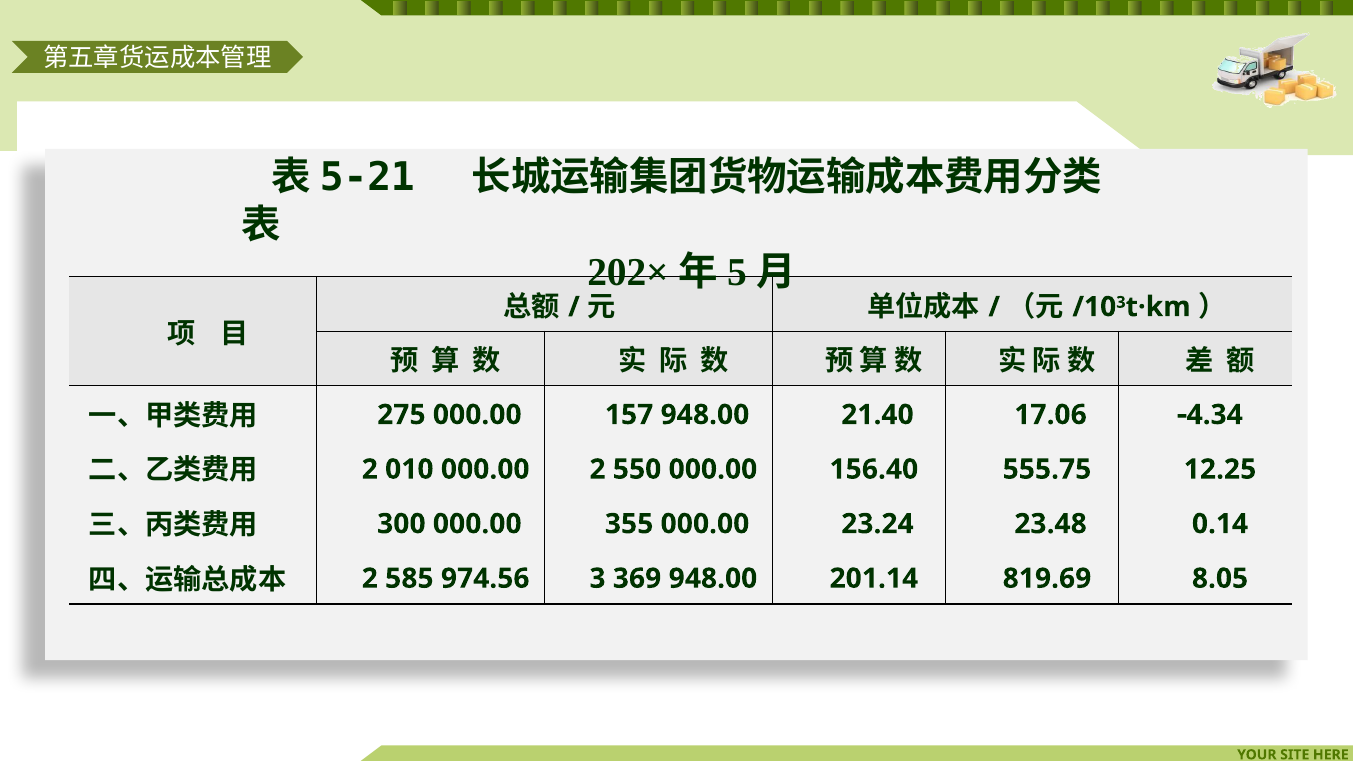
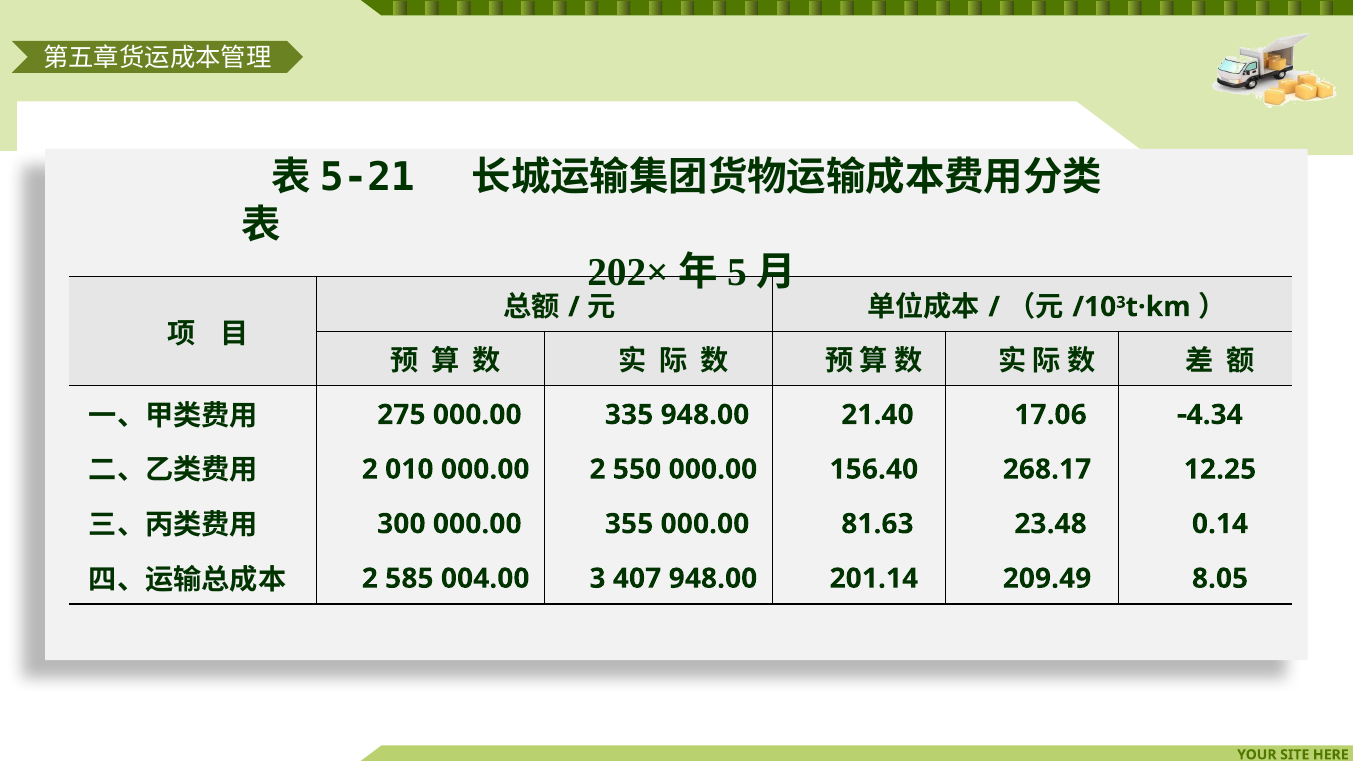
157: 157 -> 335 (629, 415)
555.75: 555.75 -> 268.17 (1047, 469)
23.24: 23.24 -> 81.63 (877, 524)
974.56: 974.56 -> 004.00 (485, 578)
369: 369 -> 407 (637, 578)
819.69: 819.69 -> 209.49 (1047, 578)
